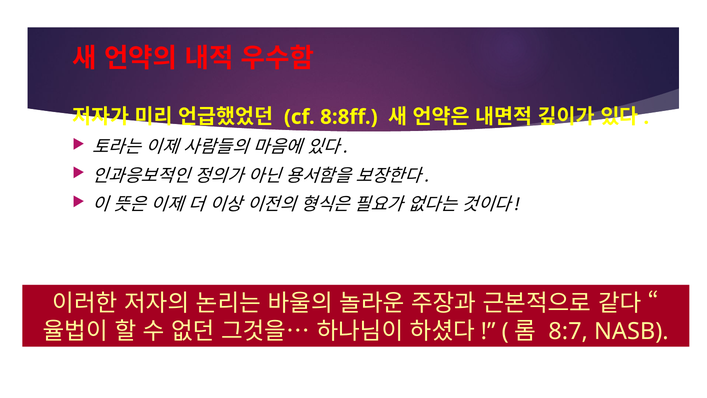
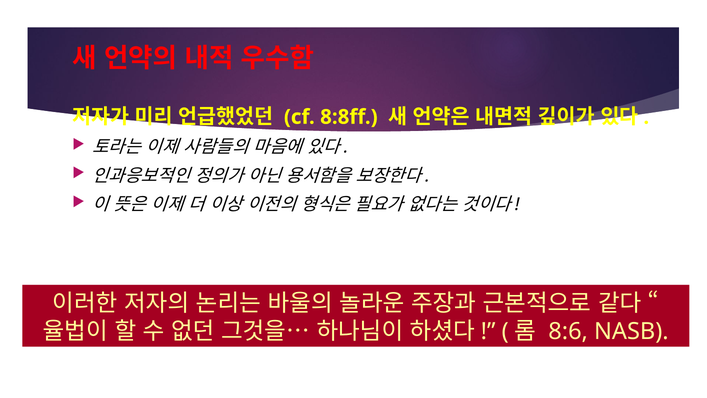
8:7: 8:7 -> 8:6 (568, 331)
